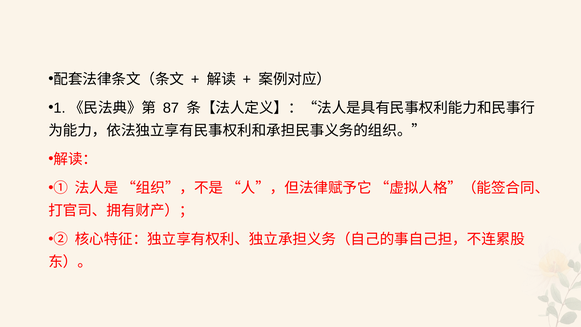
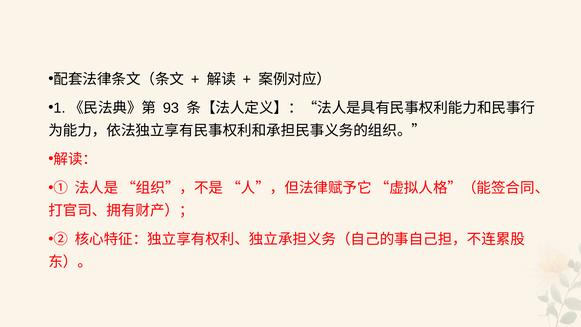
87: 87 -> 93 (171, 108)
